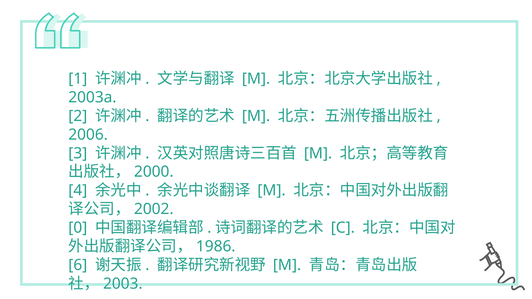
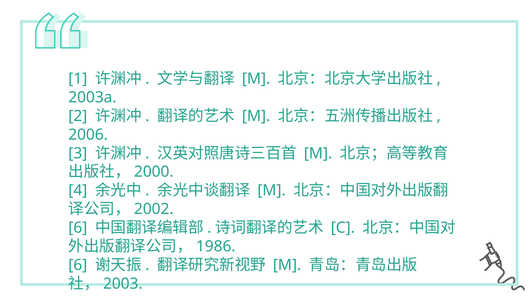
0: 0 -> 6 (78, 228)
